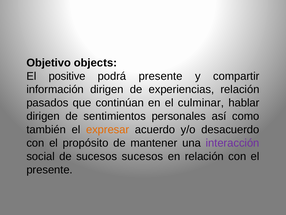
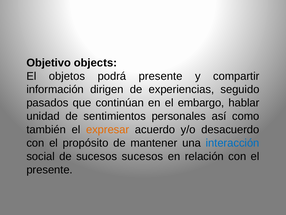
positive: positive -> objetos (67, 76)
experiencias relación: relación -> seguido (240, 89)
culminar: culminar -> embargo (201, 103)
dirigen: dirigen -> unidad (43, 116)
interacción colour: purple -> blue (233, 143)
